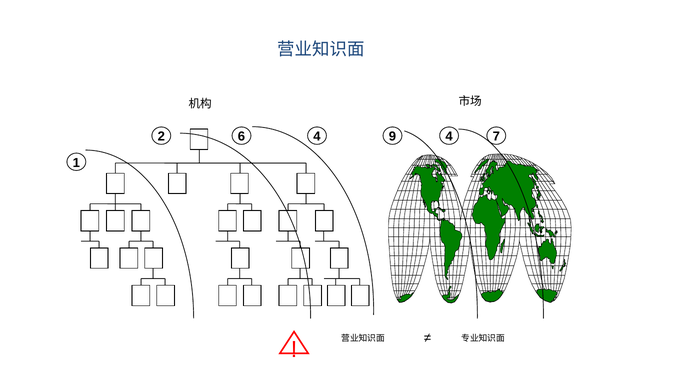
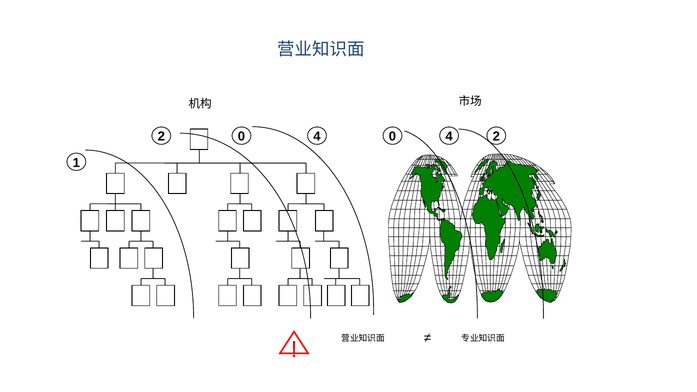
2 6: 6 -> 0 (242, 137)
4 9: 9 -> 0 (392, 137)
4 7: 7 -> 2 (496, 137)
